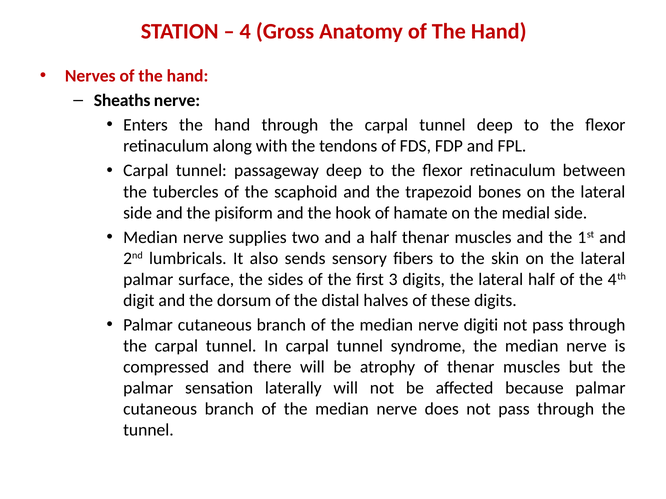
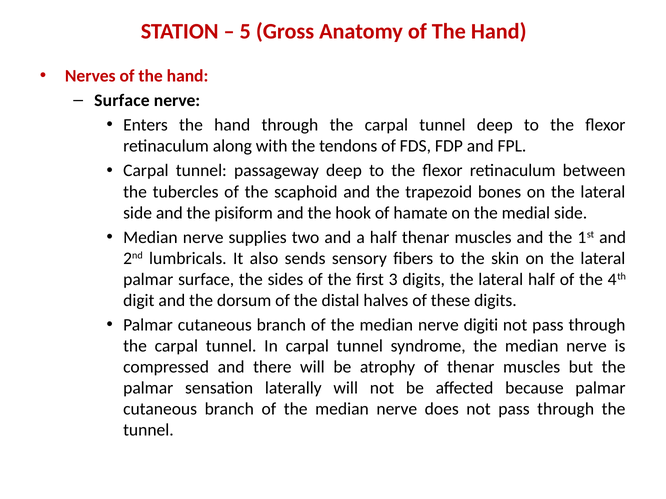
4: 4 -> 5 (245, 32)
Sheaths: Sheaths -> Surface (122, 101)
